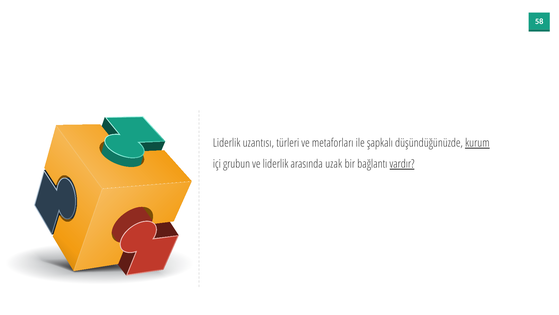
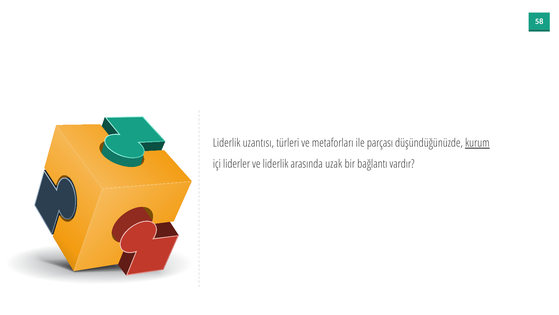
şapkalı: şapkalı -> parçası (380, 143)
grubun: grubun -> liderler (237, 164)
vardır underline: present -> none (402, 164)
